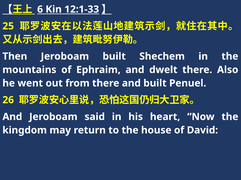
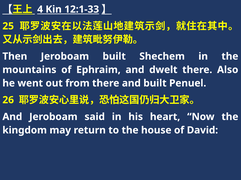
6: 6 -> 4 (40, 9)
